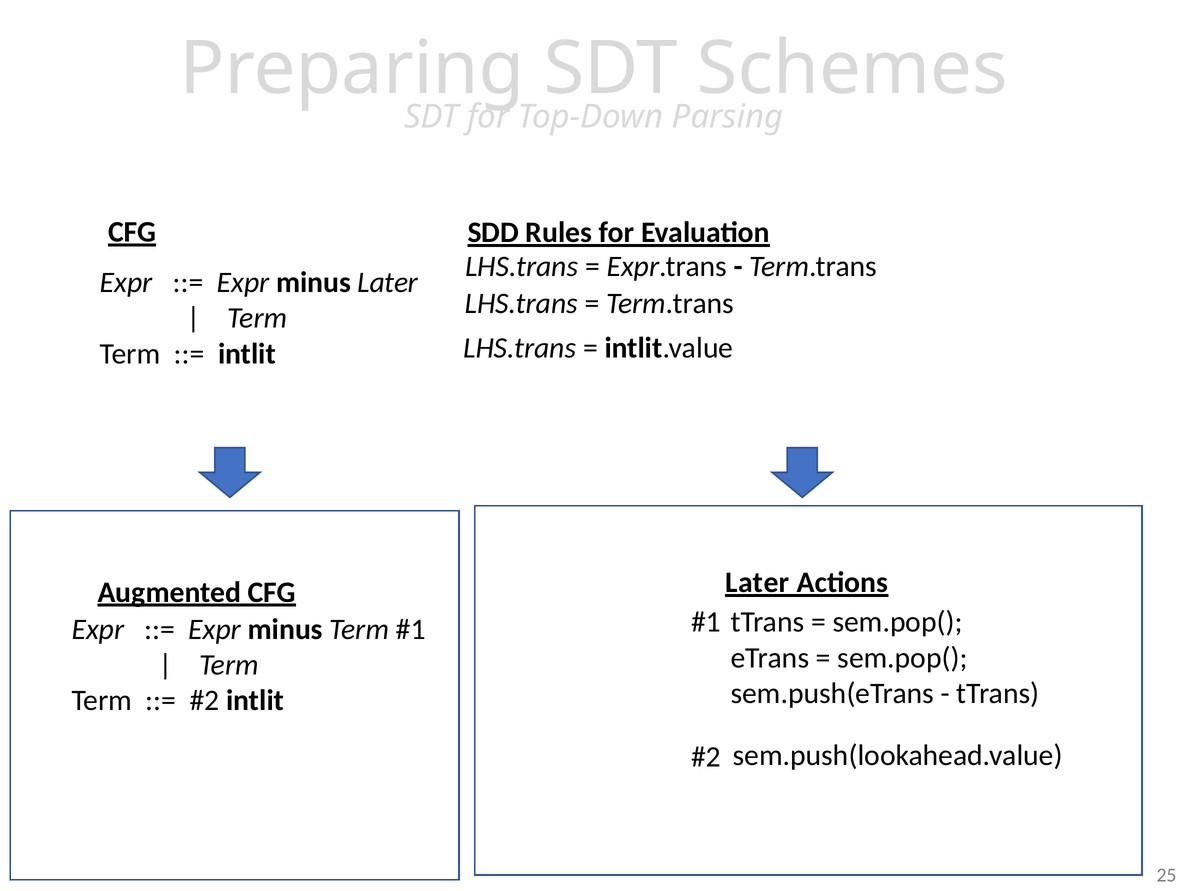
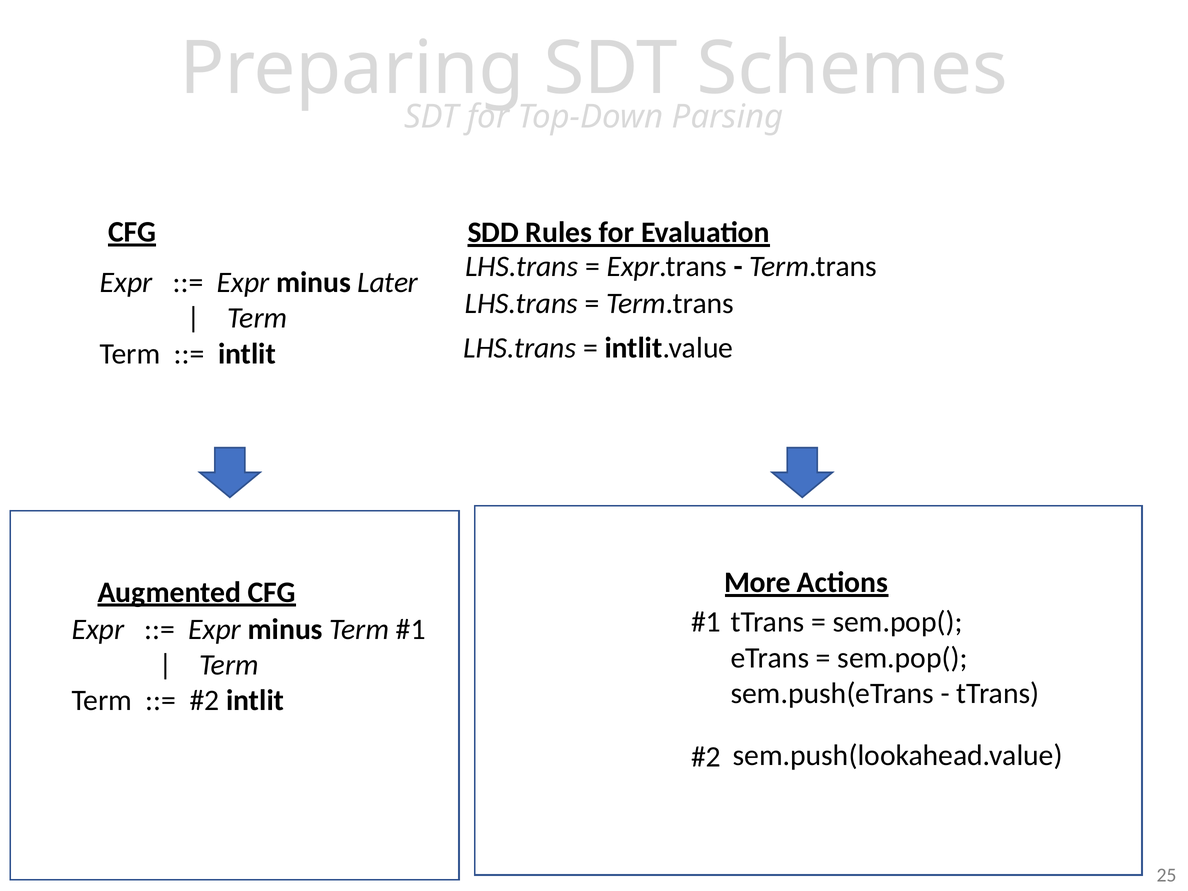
CFG Later: Later -> More (758, 583)
